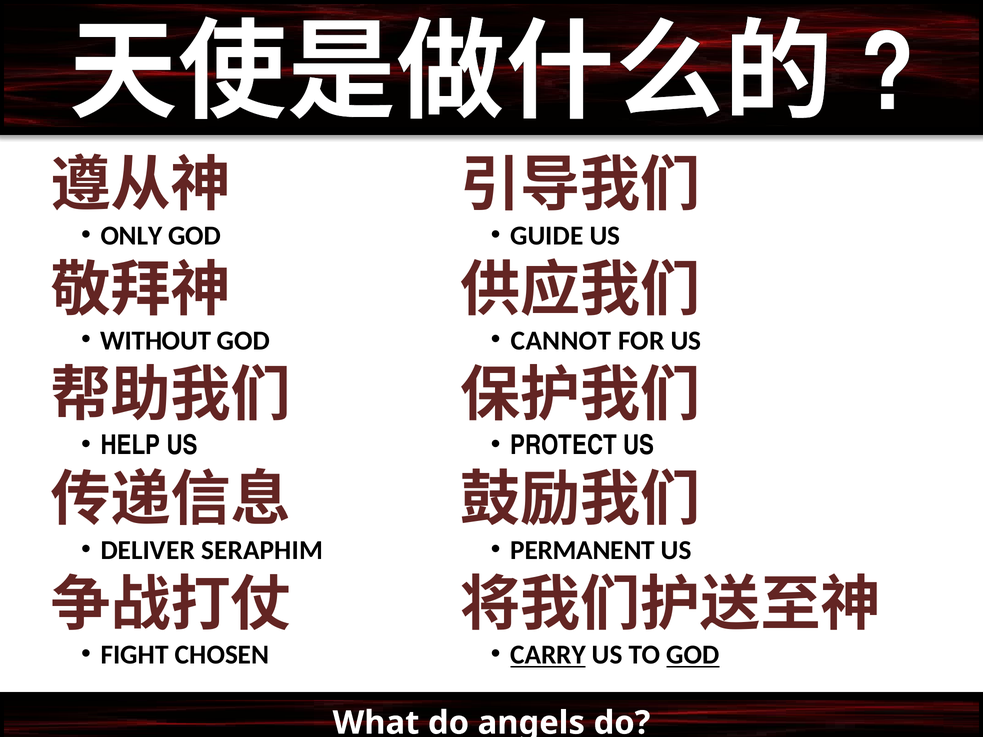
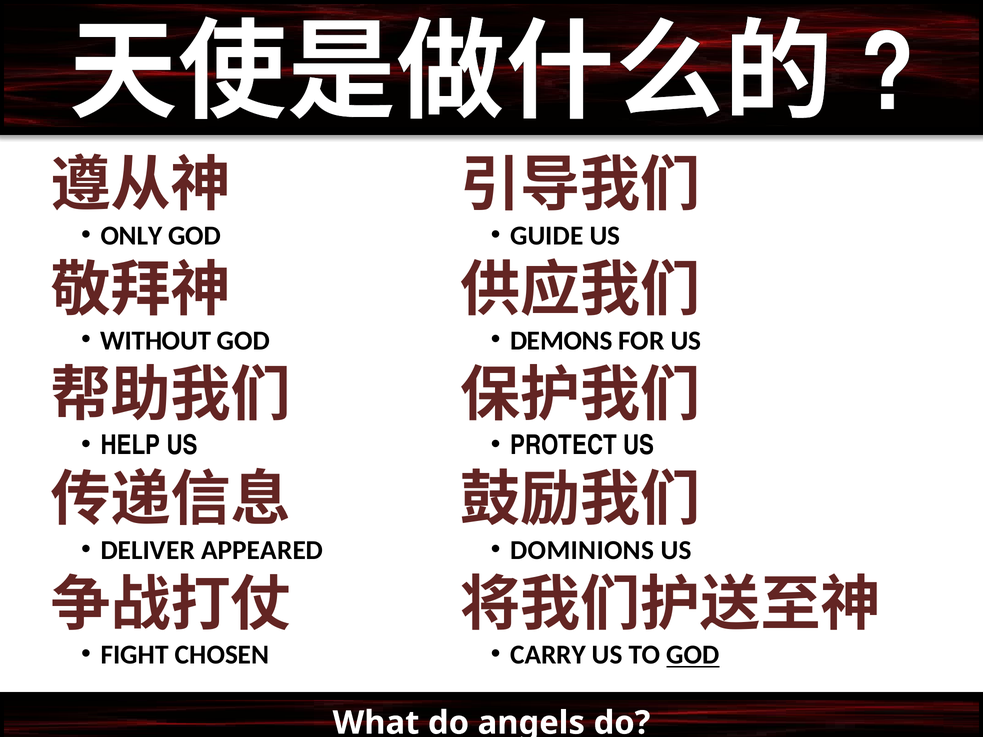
CANNOT: CANNOT -> DEMONS (561, 341)
SERAPHIM: SERAPHIM -> APPEARED (262, 550)
PERMANENT: PERMANENT -> DOMINIONS (582, 550)
CARRY underline: present -> none (548, 655)
